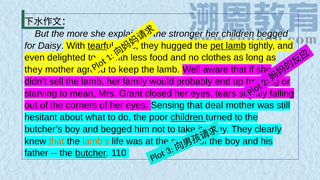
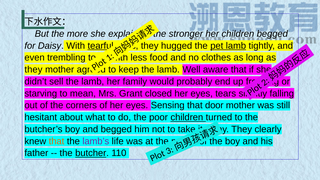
delighted: delighted -> trembling (66, 58)
deal: deal -> door (214, 105)
lamb’s colour: orange -> purple (96, 141)
